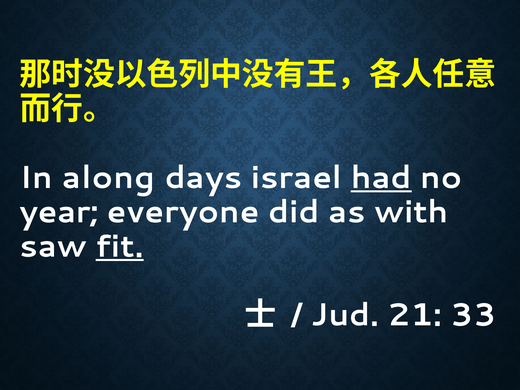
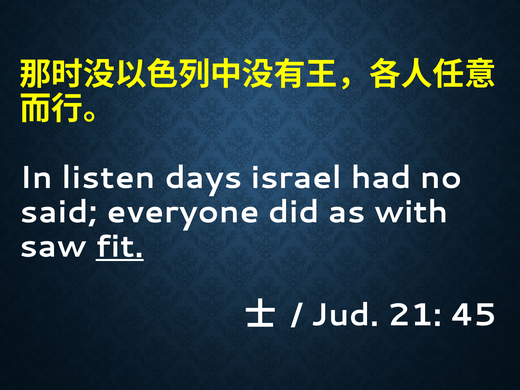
along: along -> listen (109, 178)
had underline: present -> none (381, 178)
year: year -> said (59, 212)
33: 33 -> 45 (474, 315)
